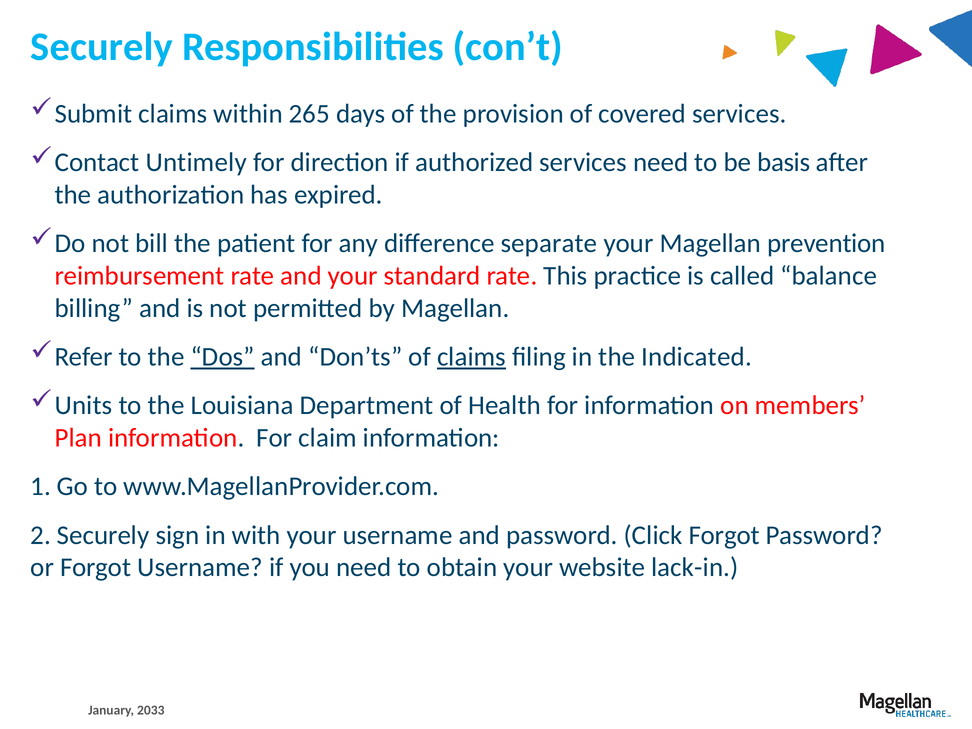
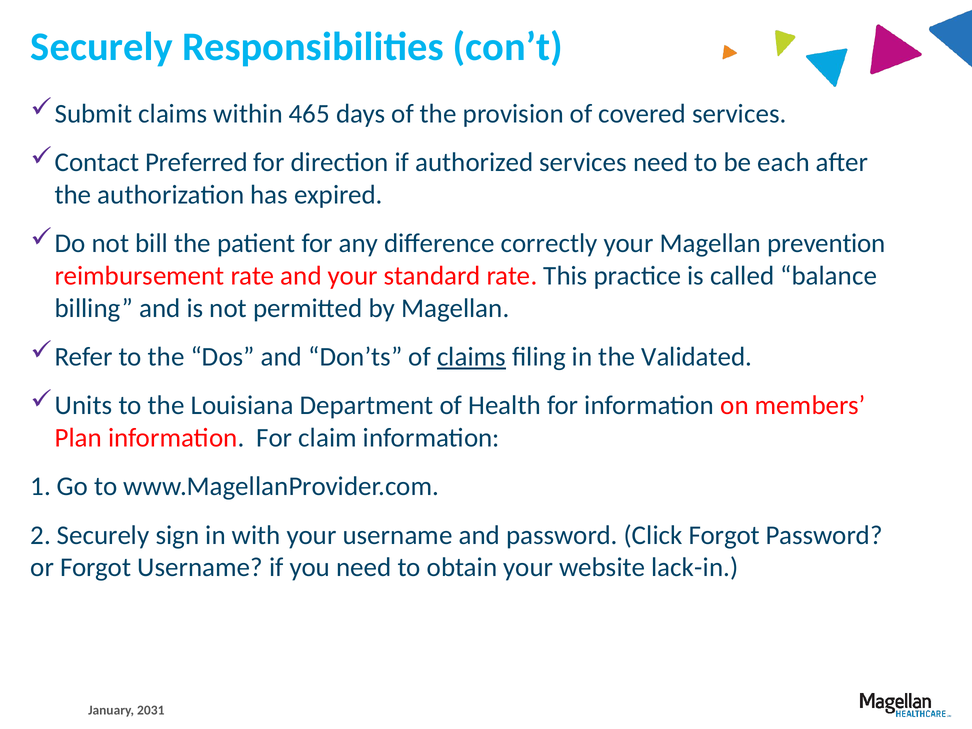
265: 265 -> 465 (309, 114)
Untimely: Untimely -> Preferred (196, 162)
basis: basis -> each (784, 162)
separate: separate -> correctly (549, 243)
Dos underline: present -> none (223, 357)
Indicated: Indicated -> Validated (697, 357)
2033: 2033 -> 2031 (151, 710)
